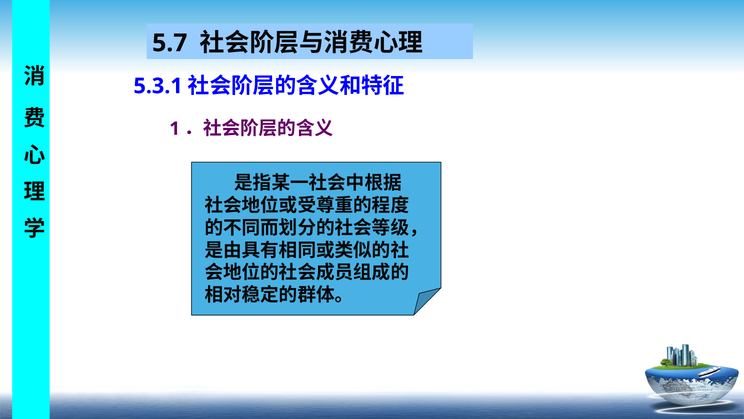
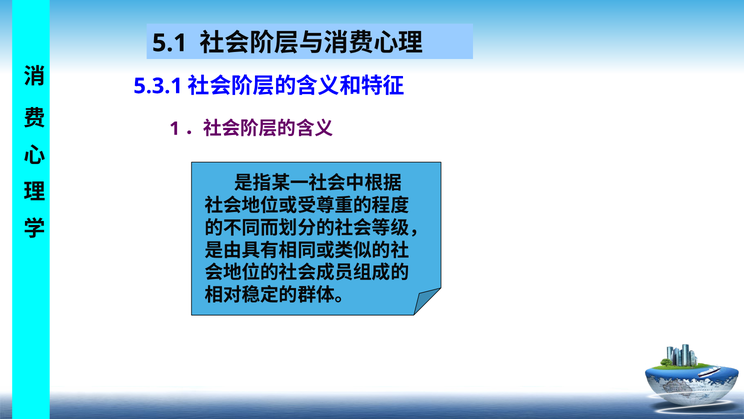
5.7: 5.7 -> 5.1 (170, 43)
